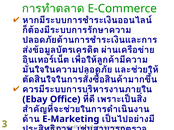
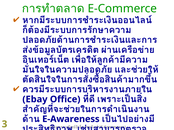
E-Marketing: E-Marketing -> E-Awareness (71, 119)
